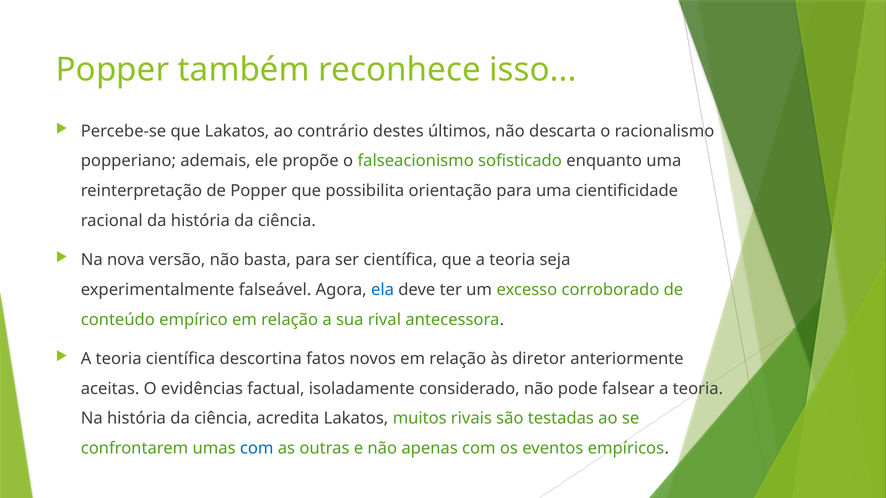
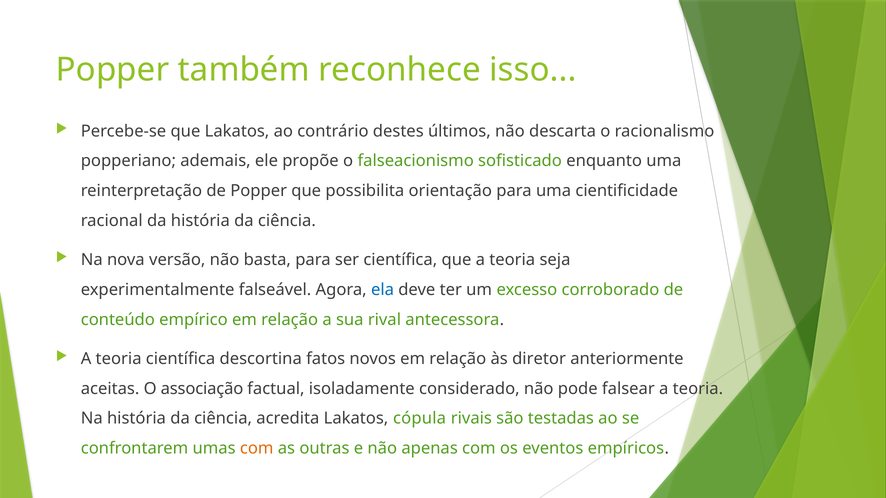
evidências: evidências -> associação (202, 389)
muitos: muitos -> cópula (420, 419)
com colour: blue -> orange (257, 449)
